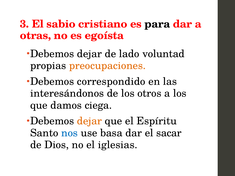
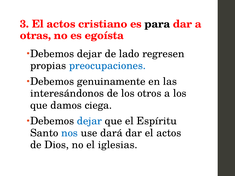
3 El sabio: sabio -> actos (61, 24)
voluntad: voluntad -> regresen (163, 54)
preocupaciones colour: orange -> blue (107, 66)
correspondido: correspondido -> genuinamente (111, 82)
dejar colour: orange -> blue (89, 121)
basa: basa -> dará (111, 133)
dar el sacar: sacar -> actos (169, 133)
